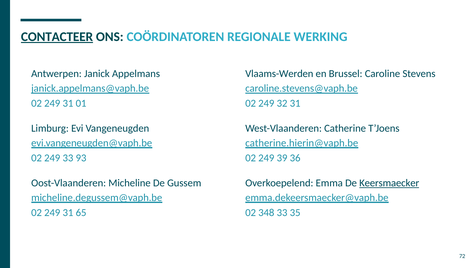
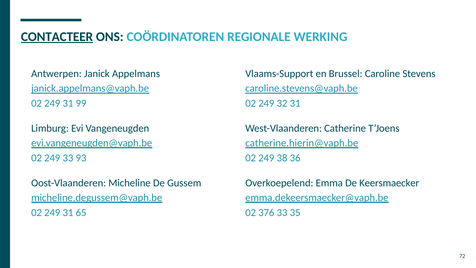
Vlaams-Werden: Vlaams-Werden -> Vlaams-Support (279, 74)
01: 01 -> 99 (81, 103)
39: 39 -> 38 (282, 158)
Keersmaecker underline: present -> none (389, 183)
348: 348 -> 376 (266, 212)
